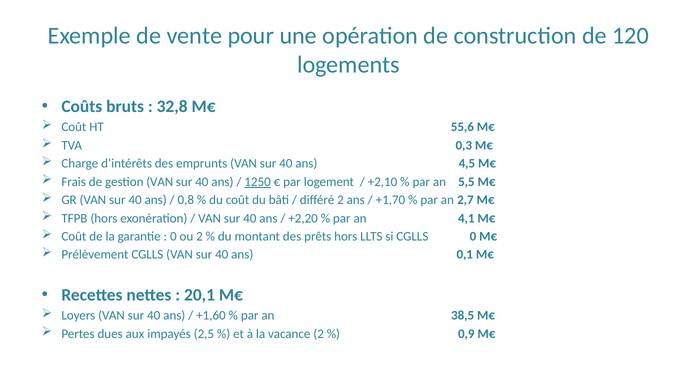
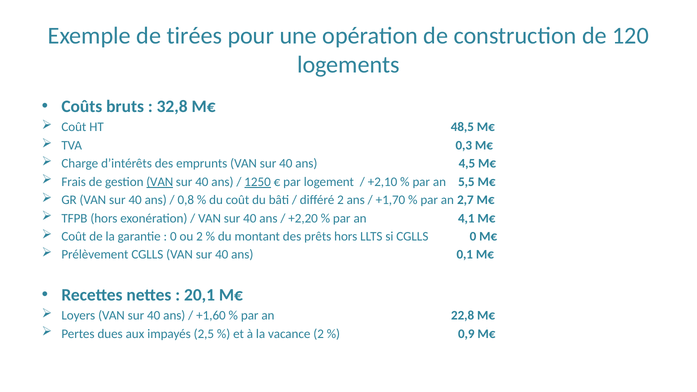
vente: vente -> tirées (194, 36)
55,6: 55,6 -> 48,5 (462, 127)
VAN underline: none -> present (160, 182)
38,5: 38,5 -> 22,8 (463, 316)
